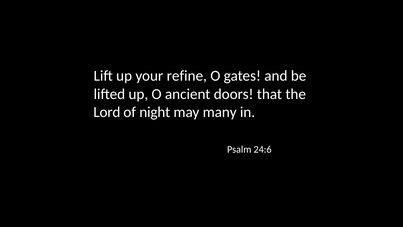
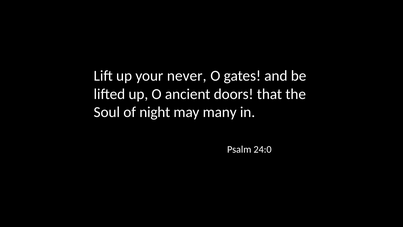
refine: refine -> never (187, 76)
Lord: Lord -> Soul (107, 112)
24:6: 24:6 -> 24:0 (263, 149)
